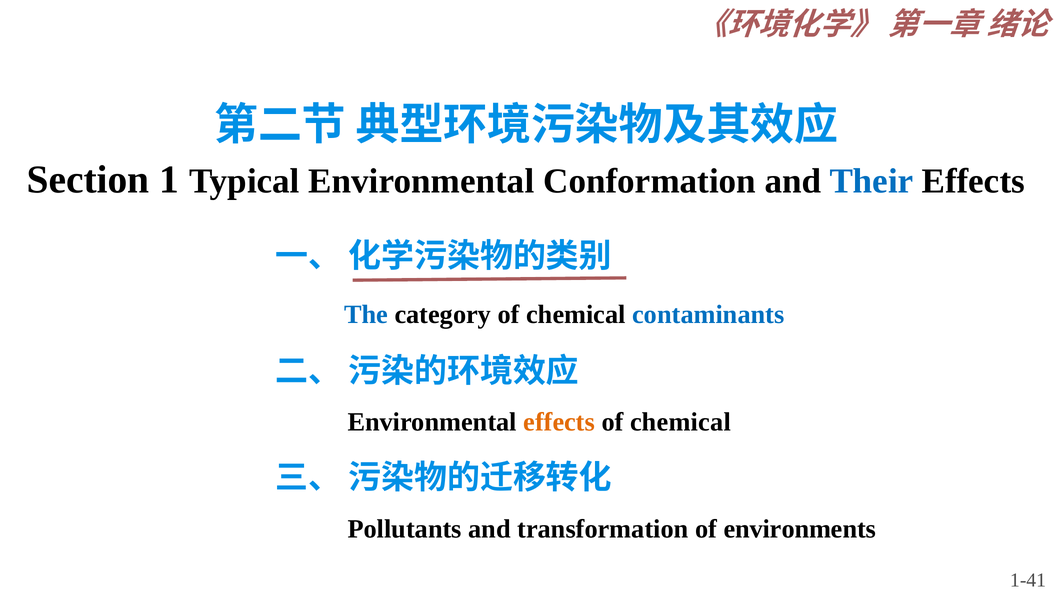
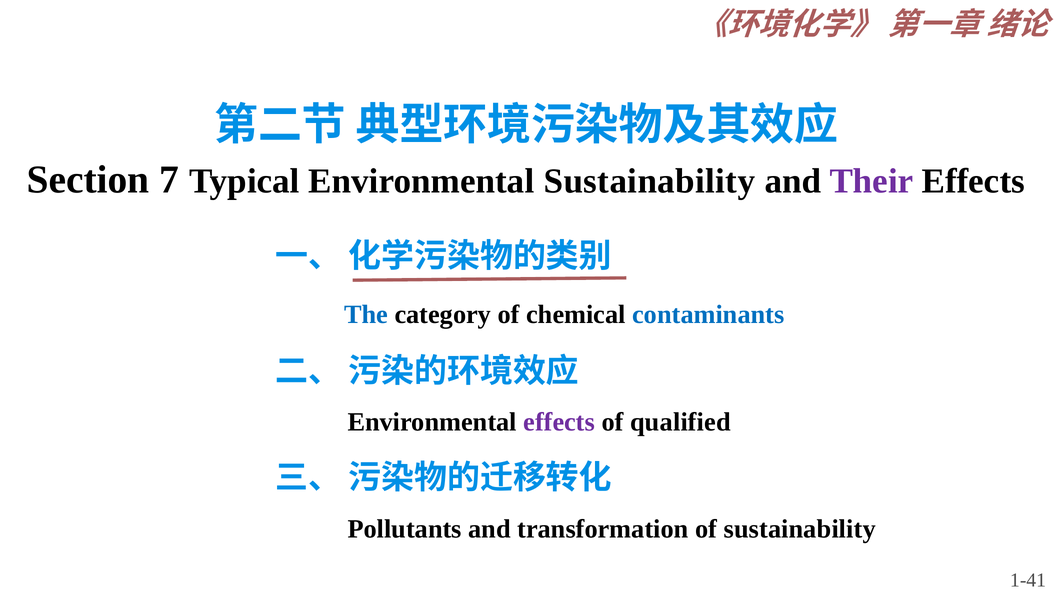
1: 1 -> 7 (169, 180)
Environmental Conformation: Conformation -> Sustainability (649, 181)
Their colour: blue -> purple (871, 181)
effects colour: orange -> purple (559, 422)
chemical: chemical -> qualified (680, 422)
of environments: environments -> sustainability (800, 529)
